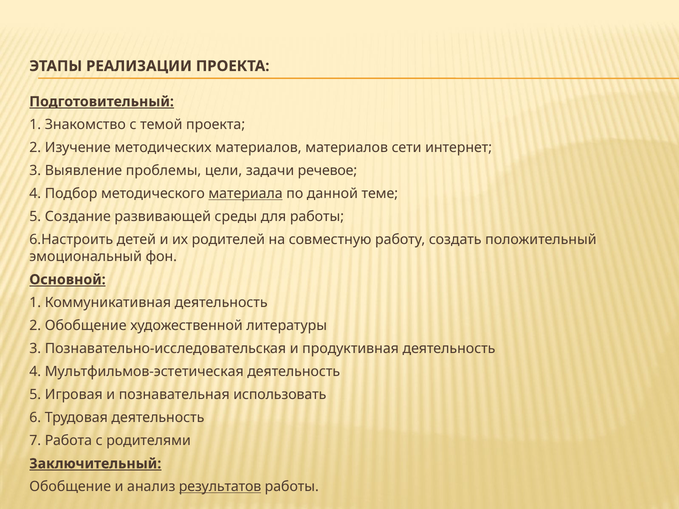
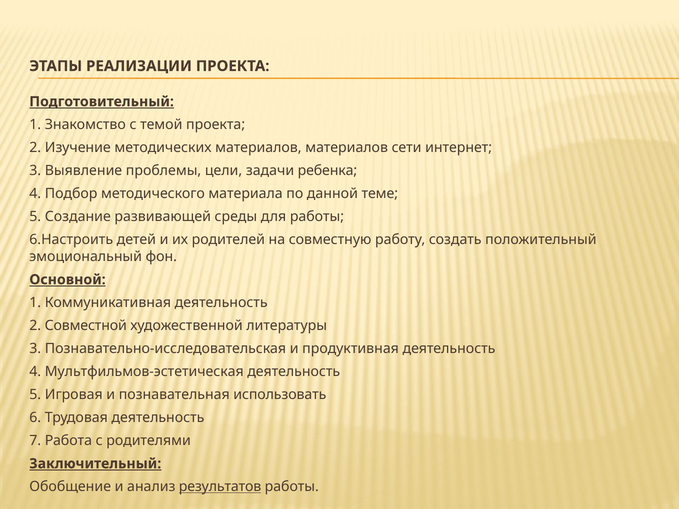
речевое: речевое -> ребенка (327, 171)
материала underline: present -> none (246, 194)
2 Обобщение: Обобщение -> Совместной (86, 326)
